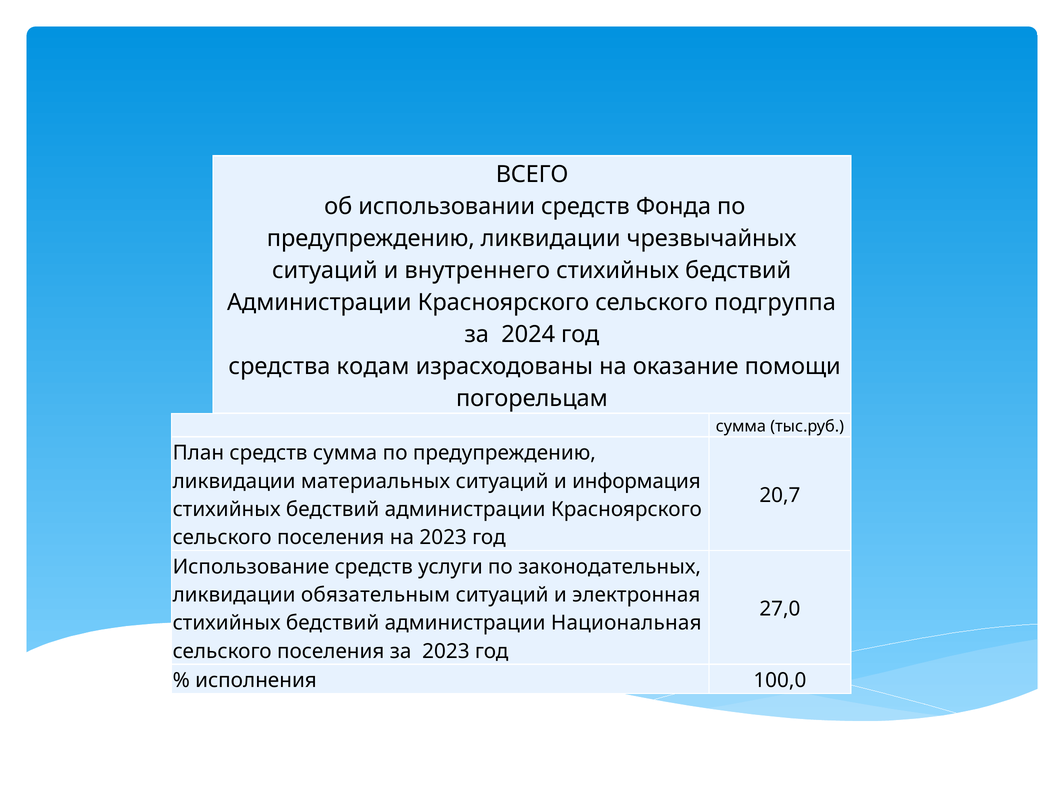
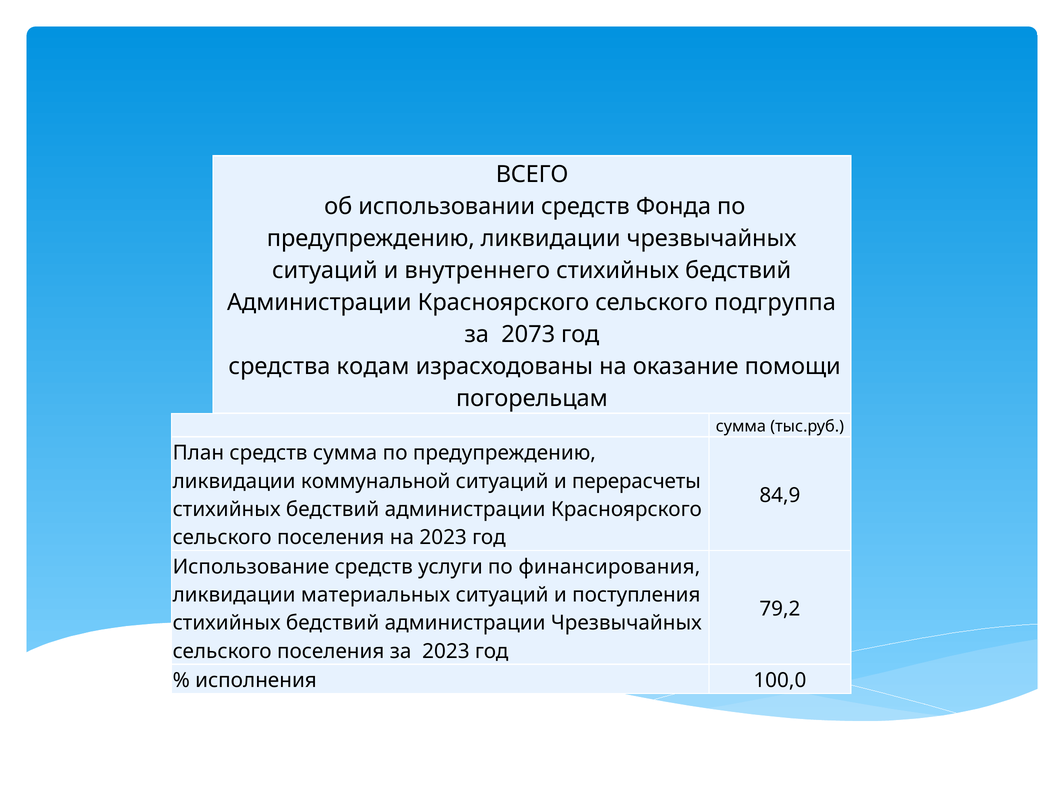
2024: 2024 -> 2073 (528, 335)
материальных: материальных -> коммунальной (376, 481)
информация: информация -> перерасчеты (636, 481)
20,7: 20,7 -> 84,9 (780, 496)
законодательных: законодательных -> финансирования (609, 567)
обязательным: обязательным -> материальных (376, 595)
электронная: электронная -> поступления (636, 595)
27,0: 27,0 -> 79,2 (780, 609)
администрации Национальная: Национальная -> Чрезвычайных (626, 623)
